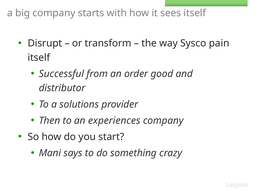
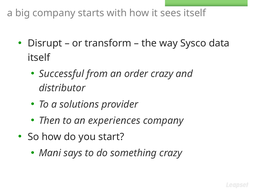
pain: pain -> data (219, 43)
order good: good -> crazy (162, 74)
